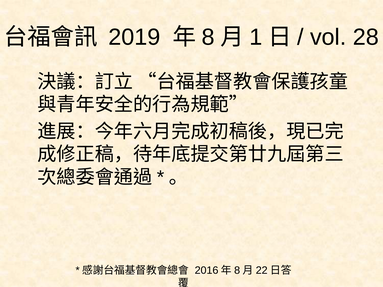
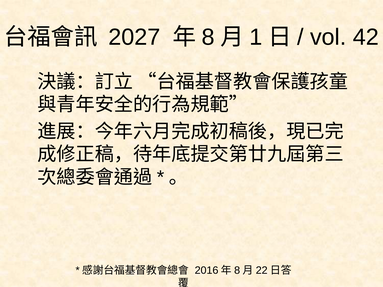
2019: 2019 -> 2027 (134, 37)
28: 28 -> 42 (366, 37)
